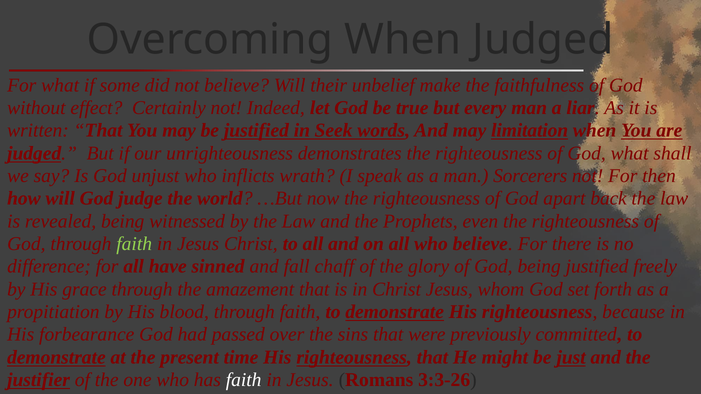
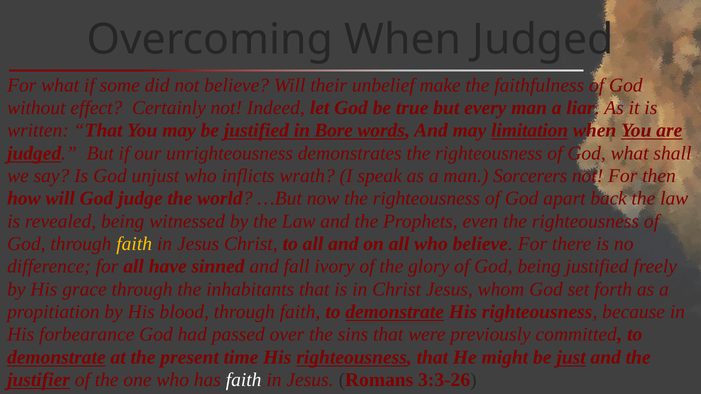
Seek: Seek -> Bore (334, 131)
faith colour: light green -> yellow (134, 244)
chaff: chaff -> ivory (334, 267)
amazement: amazement -> inhabitants (250, 289)
